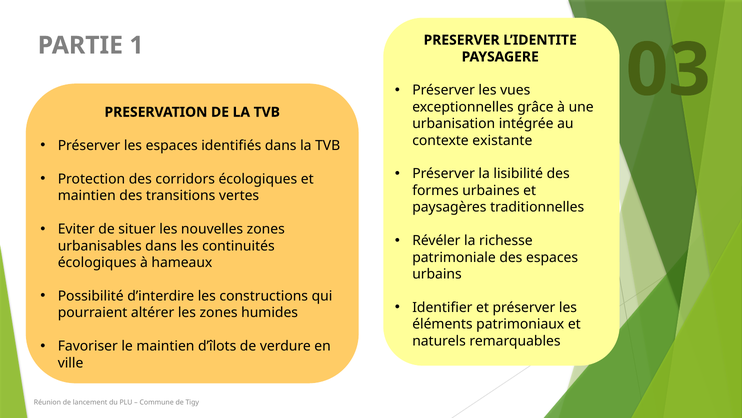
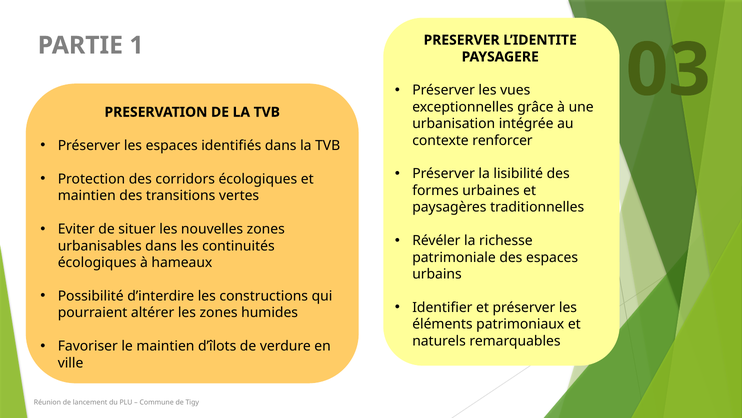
existante: existante -> renforcer (502, 140)
